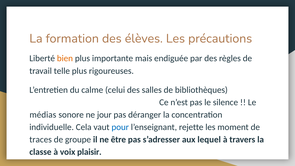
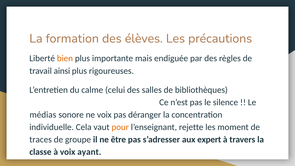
telle: telle -> ainsi (62, 71)
ne jour: jour -> voix (104, 115)
pour colour: blue -> orange (120, 127)
lequel: lequel -> expert (209, 140)
plaisir: plaisir -> ayant (89, 152)
